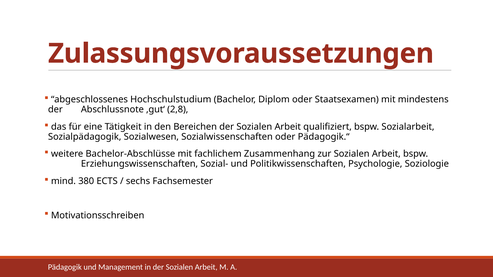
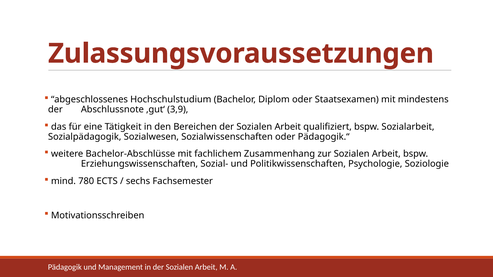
2,8: 2,8 -> 3,9 (178, 110)
380: 380 -> 780 (86, 181)
